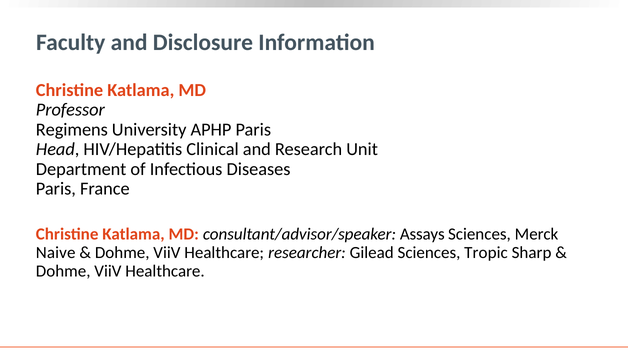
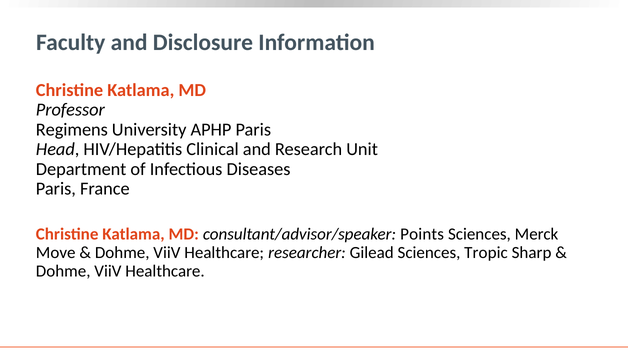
Assays: Assays -> Points (422, 234)
Naive: Naive -> Move (56, 253)
